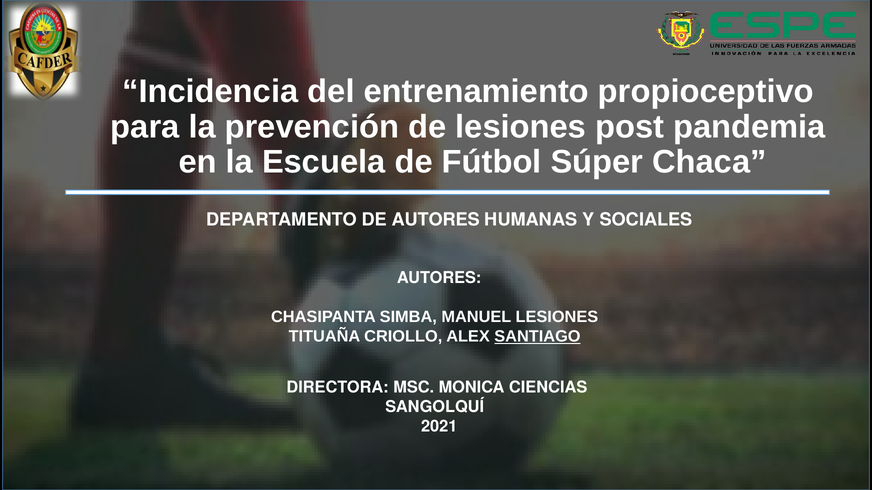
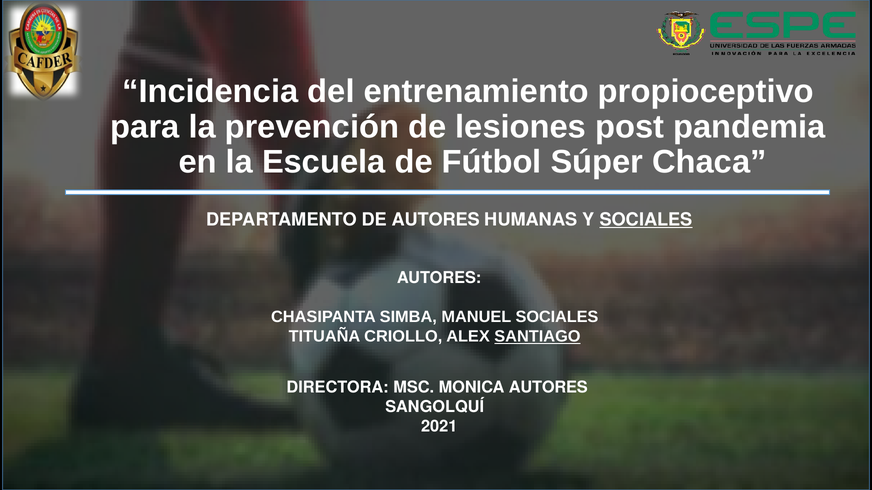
SOCIALES underline: none -> present (646, 220)
MANUEL LESIONES: LESIONES -> SOCIALES (557, 317)
MONICA CIENCIAS: CIENCIAS -> AUTORES (548, 388)
